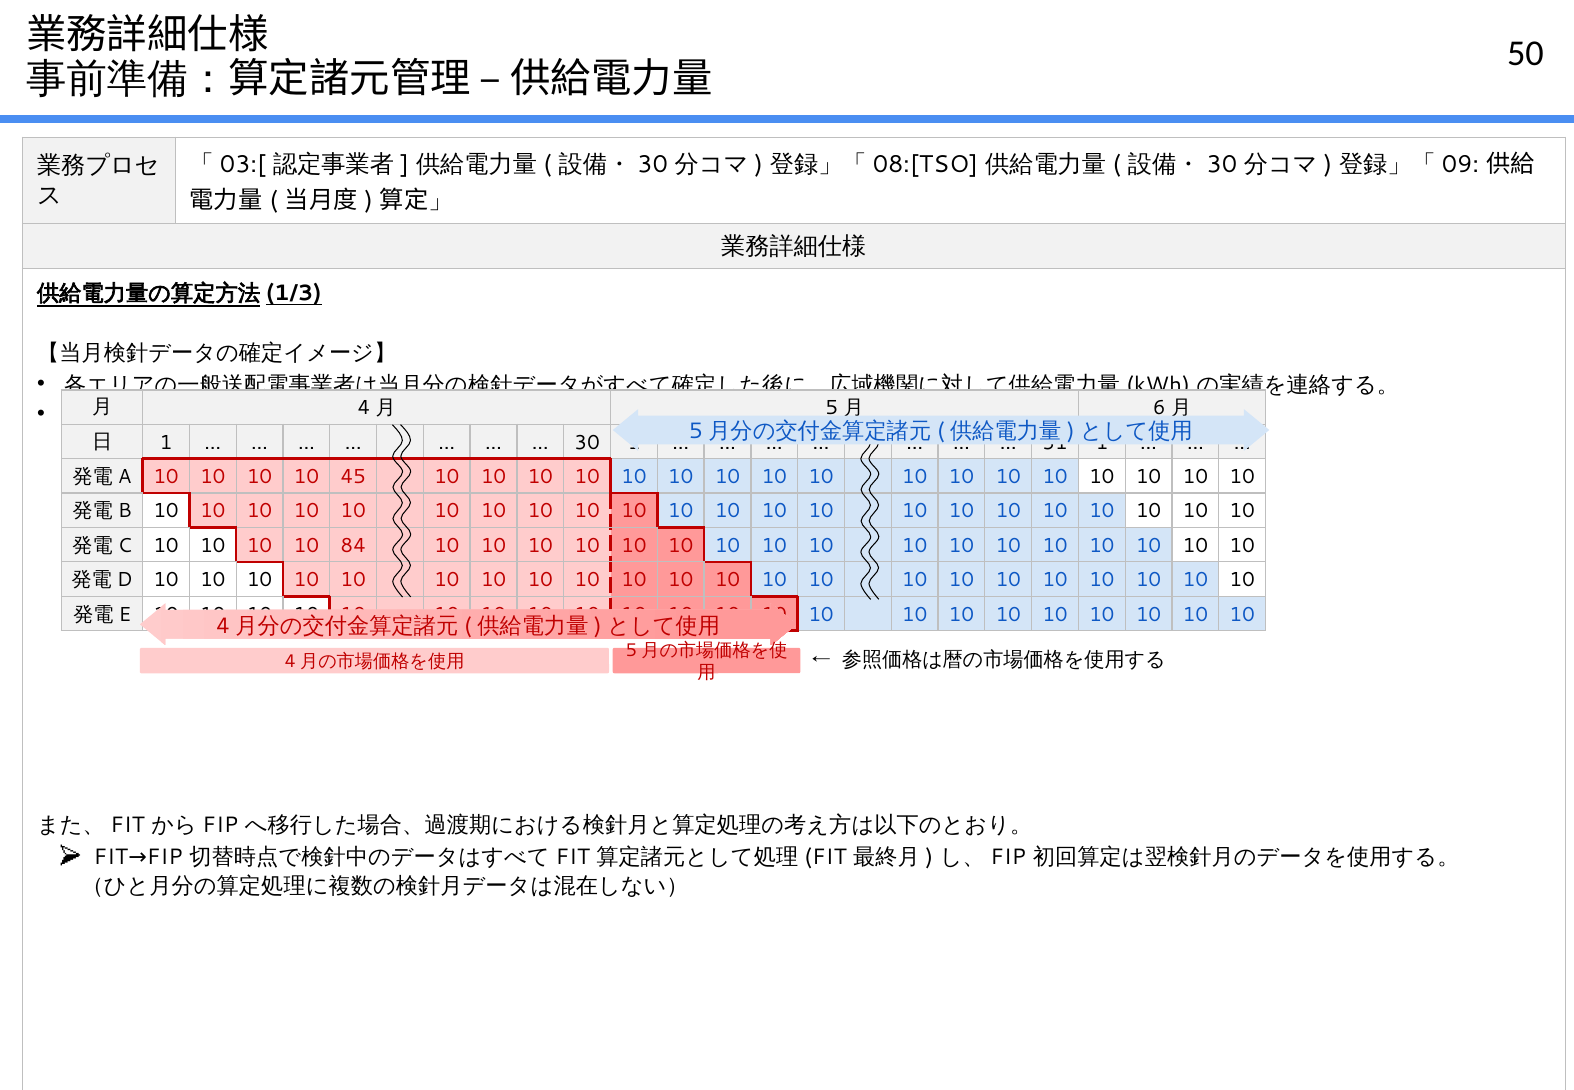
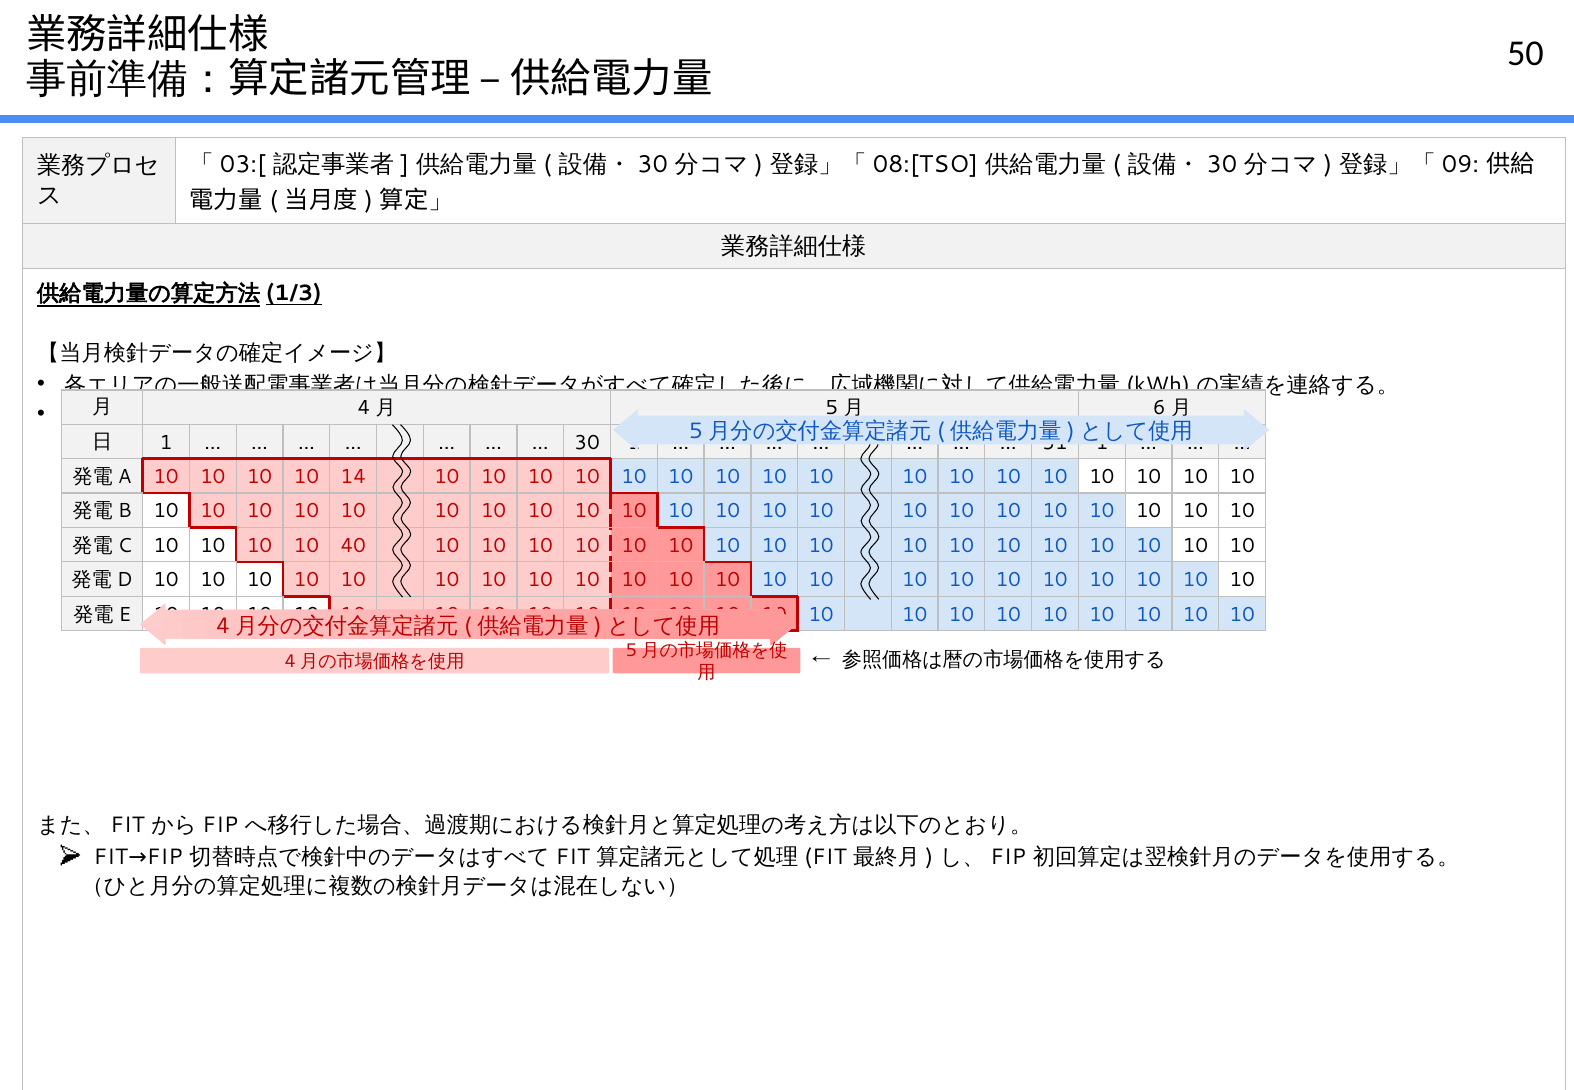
45: 45 -> 14 (353, 477)
84: 84 -> 40 (353, 545)
